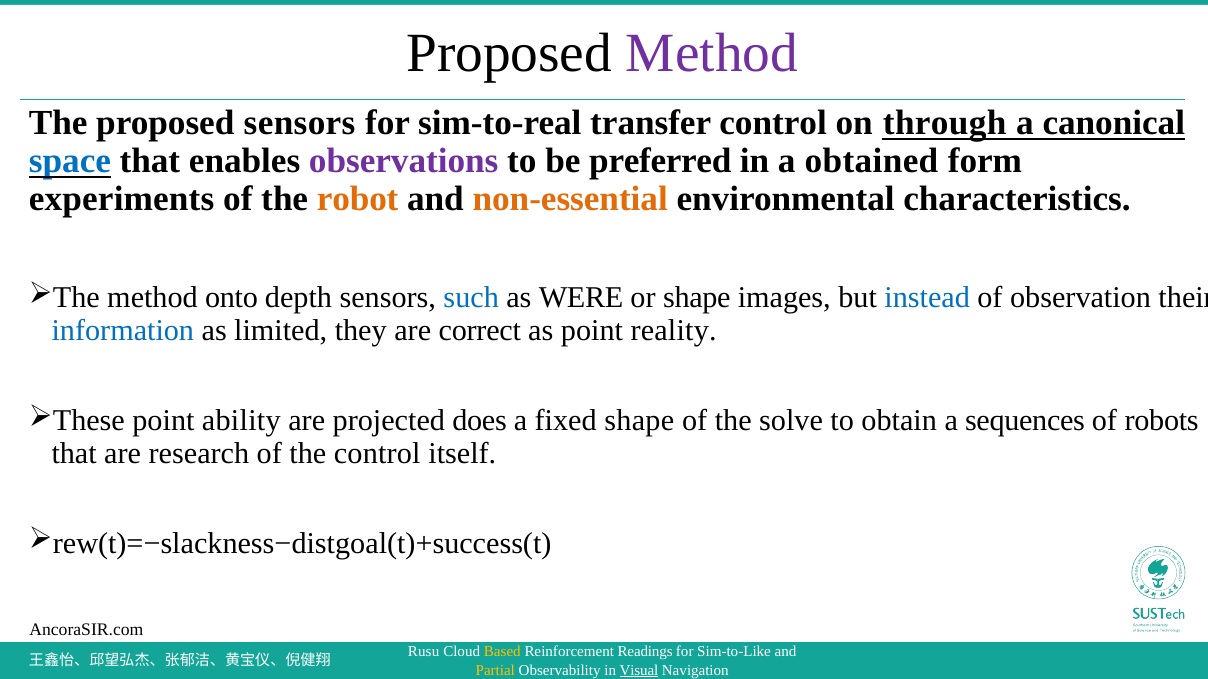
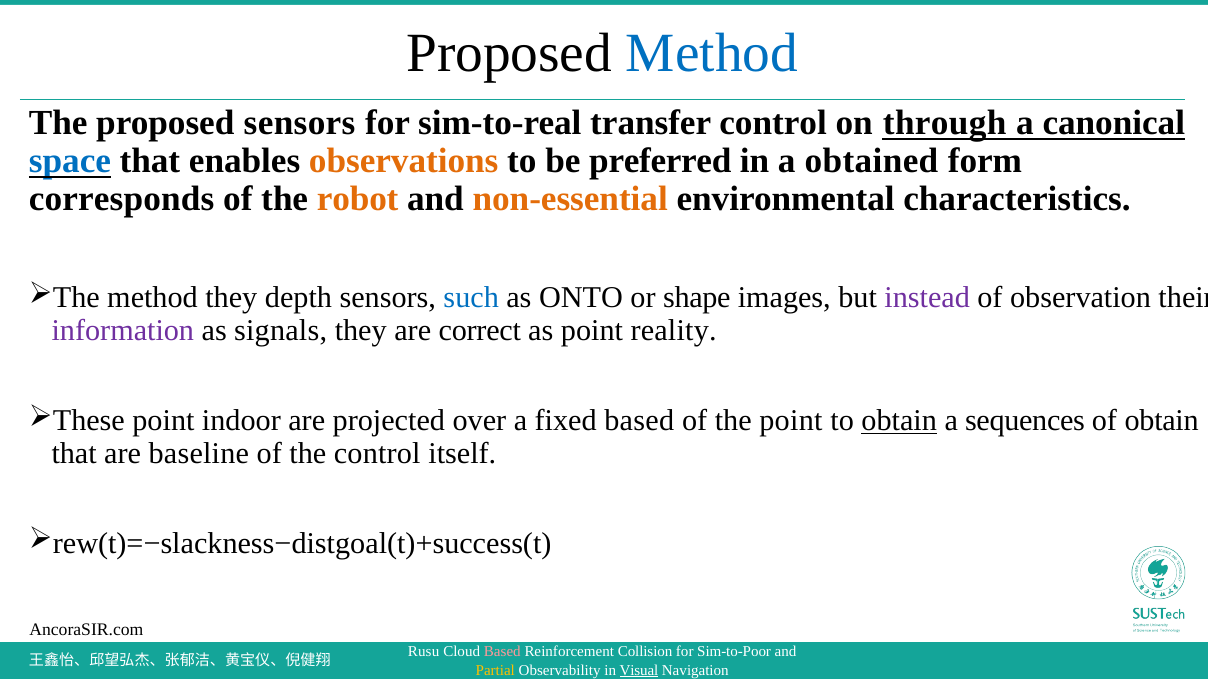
Method colour: purple -> blue (712, 53)
observations colour: purple -> orange (404, 161)
experiments: experiments -> corresponds (122, 199)
method onto: onto -> they (231, 298)
WERE: WERE -> ONTO (581, 298)
instead colour: blue -> purple (927, 298)
information colour: blue -> purple (123, 330)
limited: limited -> signals (281, 330)
ability: ability -> indoor (241, 421)
does: does -> over (479, 421)
fixed shape: shape -> based (639, 421)
the solve: solve -> point (791, 421)
obtain underline: none -> present (899, 421)
of robots: robots -> obtain (1162, 421)
research: research -> baseline (199, 453)
Based colour: yellow -> pink (502, 652)
Readings: Readings -> Collision (645, 652)
Sim-to-Like: Sim-to-Like -> Sim-to-Poor (734, 652)
